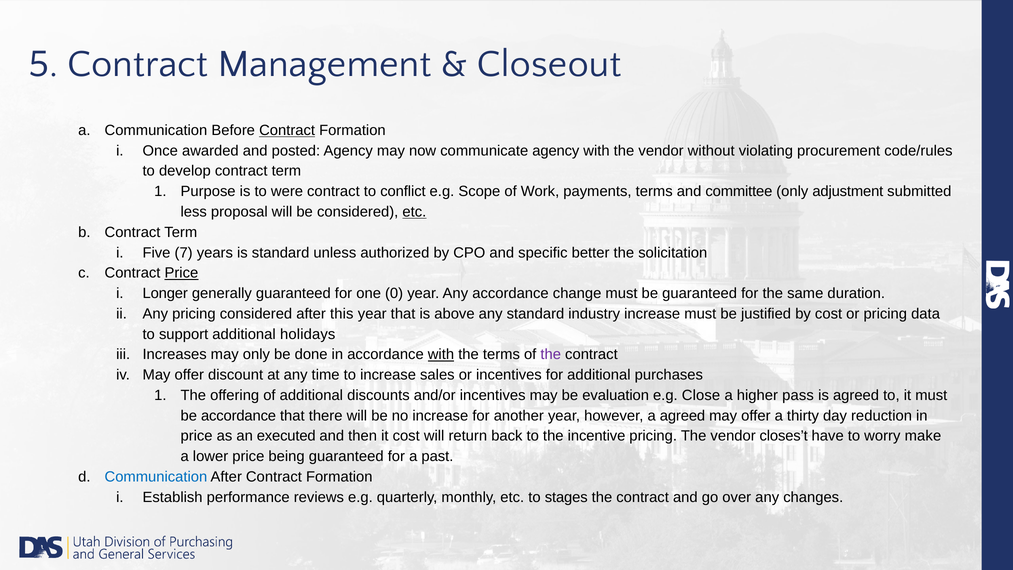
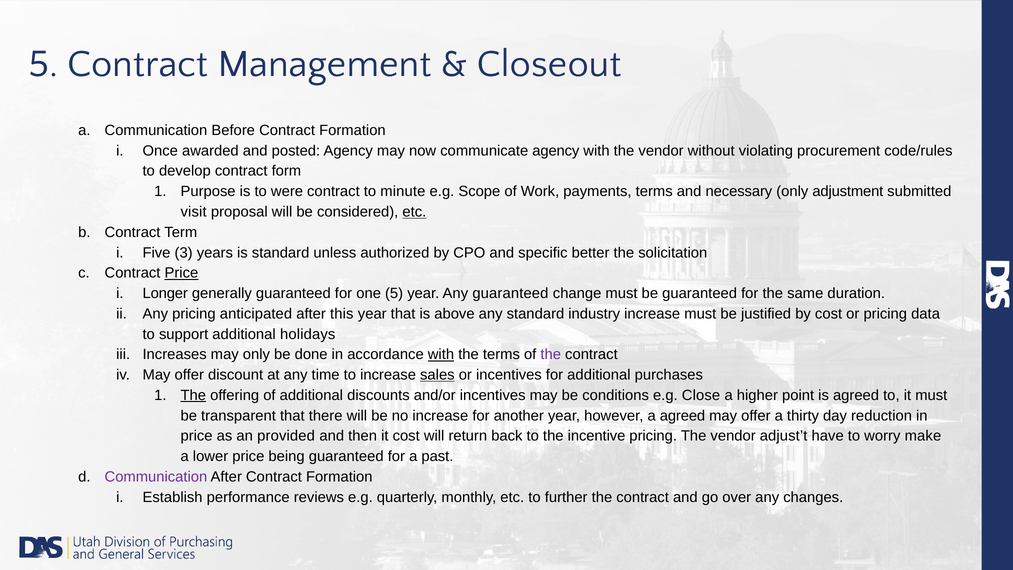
Contract underline: present -> none (287, 130)
develop contract term: term -> form (286, 171)
conflict: conflict -> minute (403, 191)
committee: committee -> necessary (739, 191)
less: less -> visit (194, 212)
7: 7 -> 3 (184, 253)
one 0: 0 -> 5 (394, 293)
Any accordance: accordance -> guaranteed (510, 293)
pricing considered: considered -> anticipated (256, 314)
sales underline: none -> present (437, 375)
The underline: none -> present (193, 395)
evaluation: evaluation -> conditions (616, 395)
pass: pass -> point (798, 395)
be accordance: accordance -> transparent (238, 415)
executed: executed -> provided (286, 436)
closes’t: closes’t -> adjust’t (784, 436)
Communication colour: blue -> purple (156, 477)
stages: stages -> further (566, 497)
